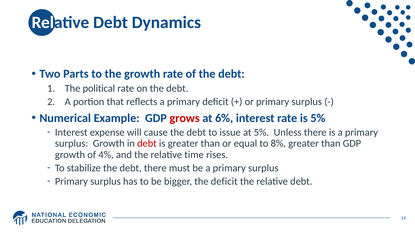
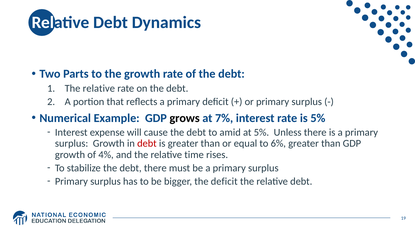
political: political -> relative (99, 88)
grows colour: red -> black (185, 118)
6%: 6% -> 7% (224, 118)
issue: issue -> amid (230, 133)
8%: 8% -> 6% (278, 144)
